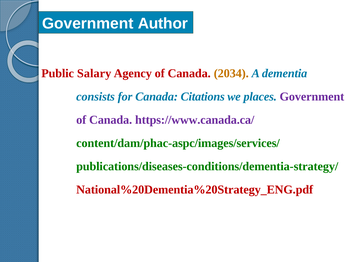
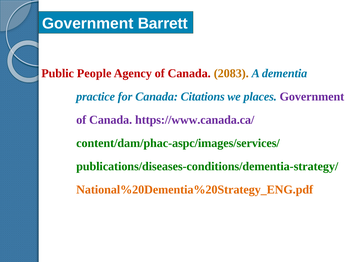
Author: Author -> Barrett (163, 23)
Salary: Salary -> People (94, 73)
2034: 2034 -> 2083 (231, 73)
consists: consists -> practice (96, 96)
National%20Dementia%20Strategy_ENG.pdf colour: red -> orange (195, 189)
